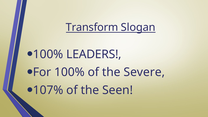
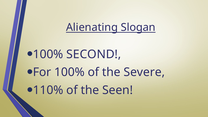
Transform: Transform -> Alienating (92, 27)
LEADERS: LEADERS -> SECOND (94, 54)
107%: 107% -> 110% (48, 90)
